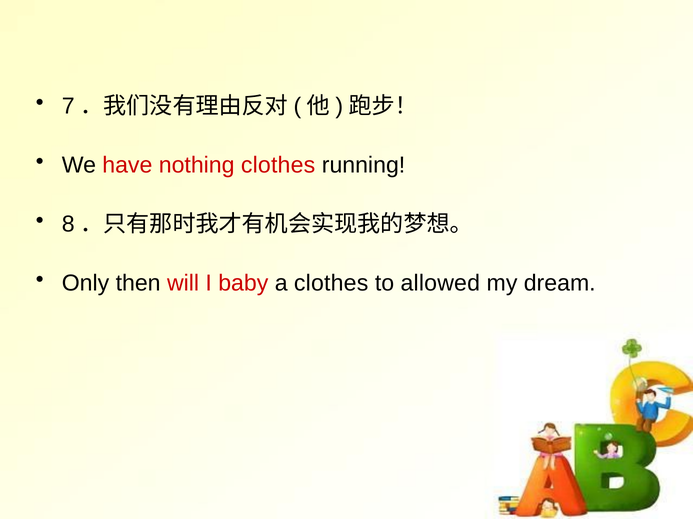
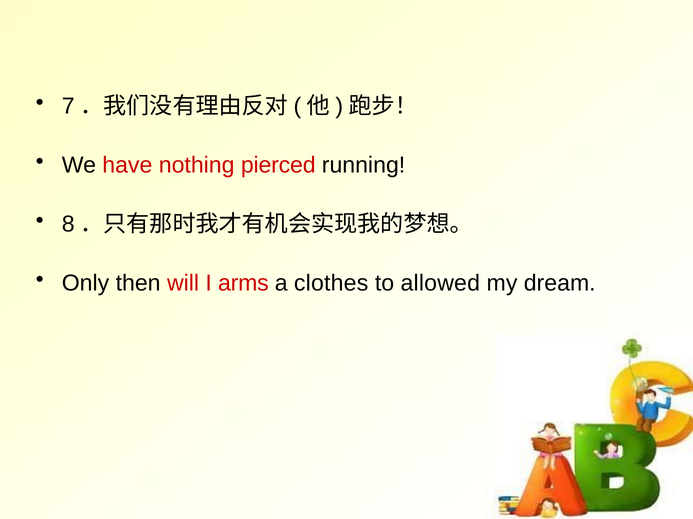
nothing clothes: clothes -> pierced (278, 165)
baby: baby -> arms (243, 284)
